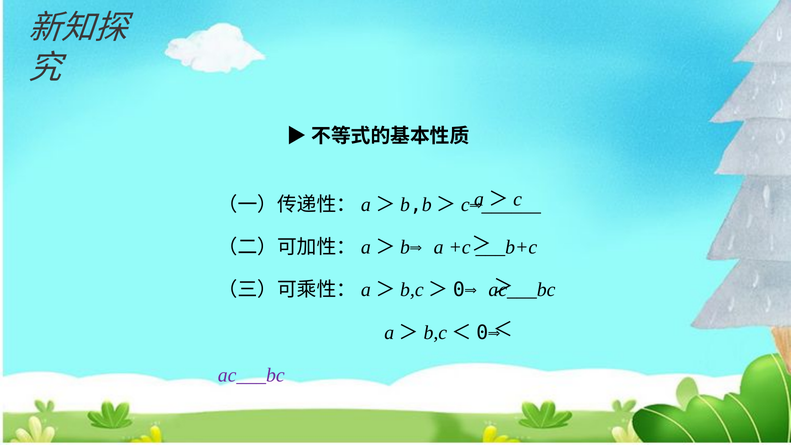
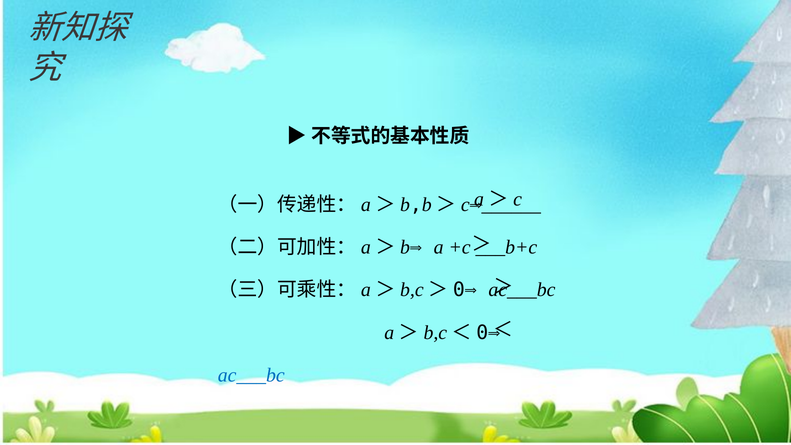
ac___bc colour: purple -> blue (251, 375)
